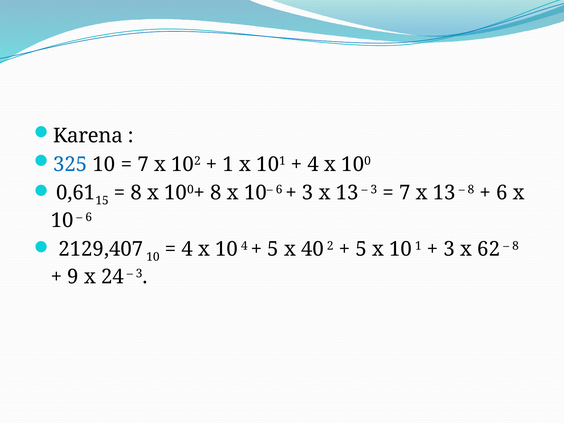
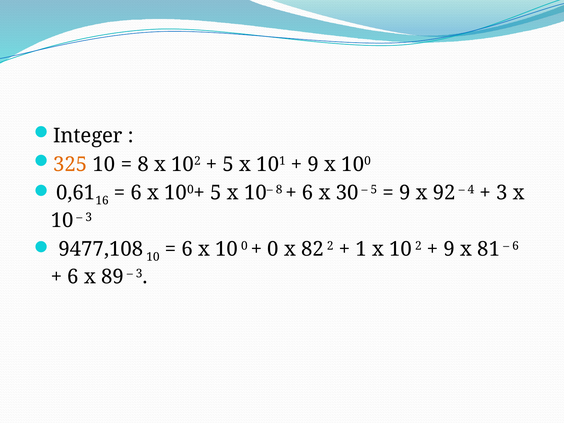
Karena: Karena -> Integer (88, 136)
325 colour: blue -> orange (70, 164)
7: 7 -> 8 (143, 164)
1: 1 -> 5 (228, 164)
4: 4 -> 9 (313, 164)
15: 15 -> 16 (102, 201)
8: 8 -> 6 (136, 193)
100+ 8: 8 -> 5 (216, 193)
10– 6: 6 -> 8 (279, 189)
3: 3 -> 6 (308, 193)
13: 13 -> 30 (347, 193)
3: 3 -> 5 (374, 189)
7: 7 -> 9 (405, 193)
13: 13 -> 92 (444, 193)
8: 8 -> 4 (471, 189)
6: 6 -> 3 (502, 193)
6: 6 -> 3 (89, 217)
2129,407: 2129,407 -> 9477,108 (101, 249)
4: 4 -> 6 (187, 249)
10 4: 4 -> 0 (244, 246)
5: 5 -> 0 (273, 249)
40: 40 -> 82 (312, 249)
5: 5 -> 1 (361, 249)
10 1: 1 -> 2 (418, 246)
3: 3 -> 9 (449, 249)
62: 62 -> 81 (489, 249)
8: 8 -> 6 (515, 246)
9: 9 -> 6 (73, 277)
24: 24 -> 89 (112, 277)
